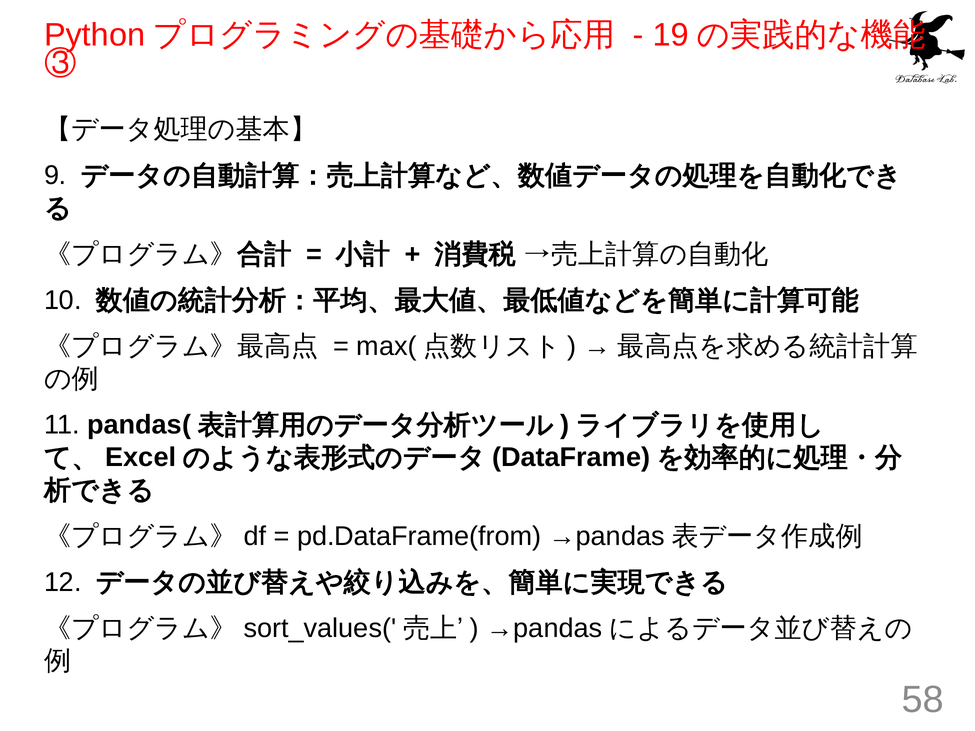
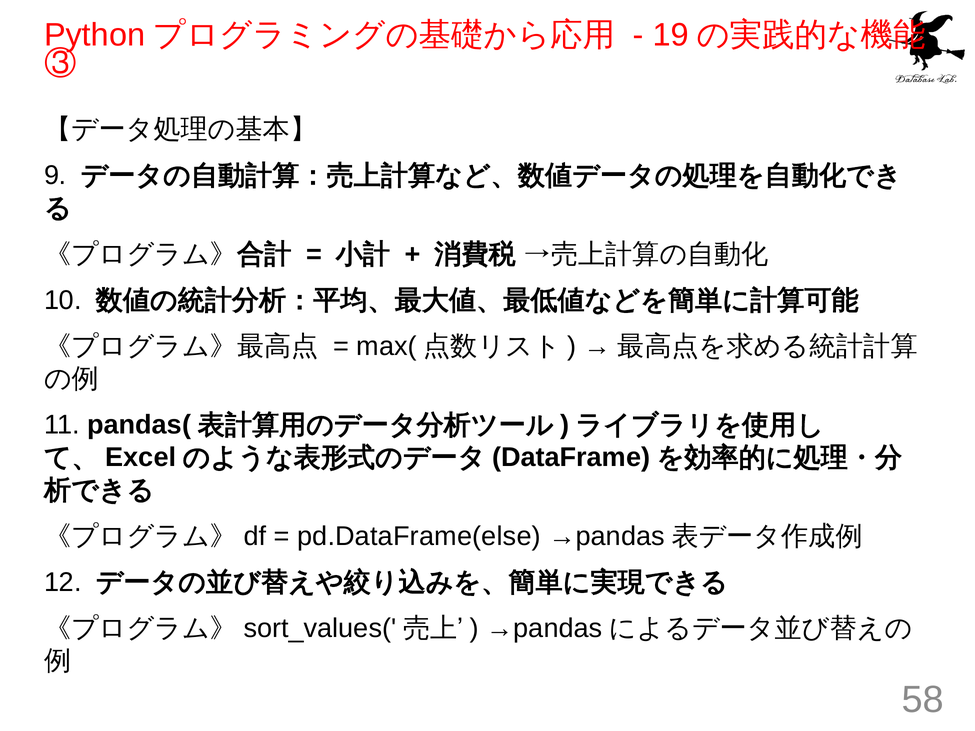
pd.DataFrame(from: pd.DataFrame(from -> pd.DataFrame(else (419, 536)
